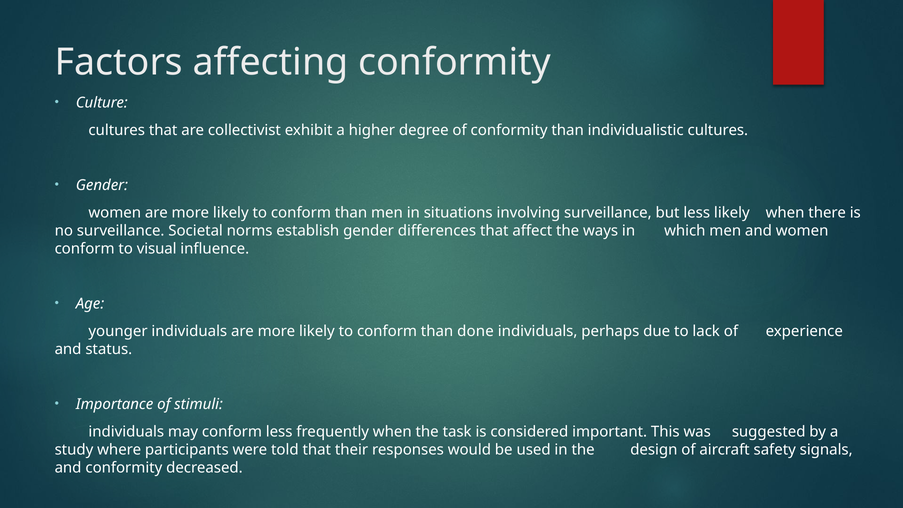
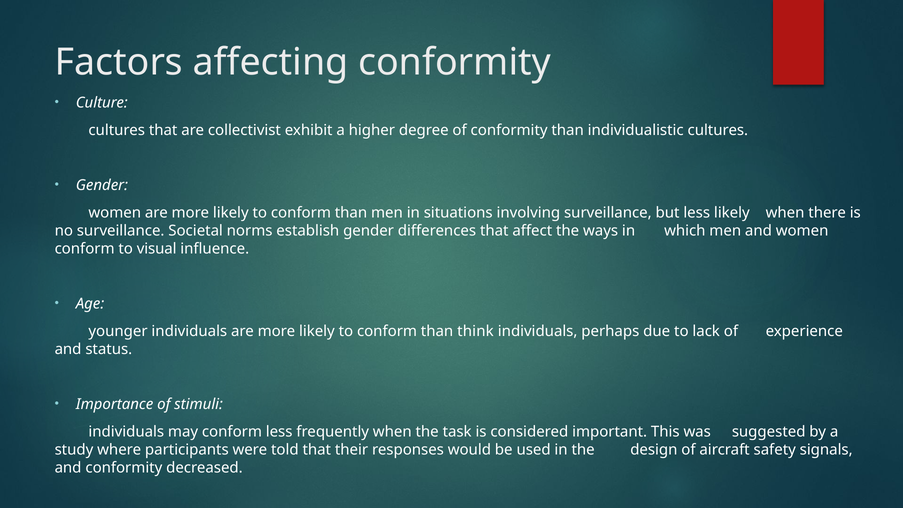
done: done -> think (475, 331)
